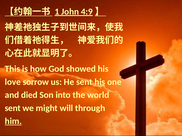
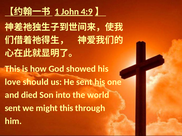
sorrow: sorrow -> should (36, 82)
might will: will -> this (66, 108)
him underline: present -> none (13, 122)
